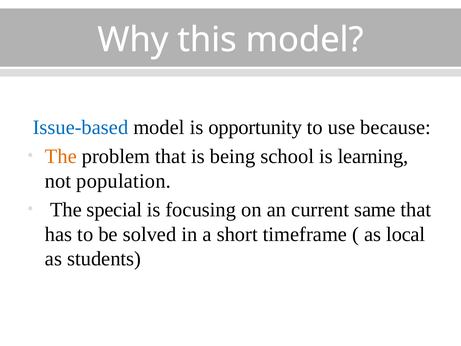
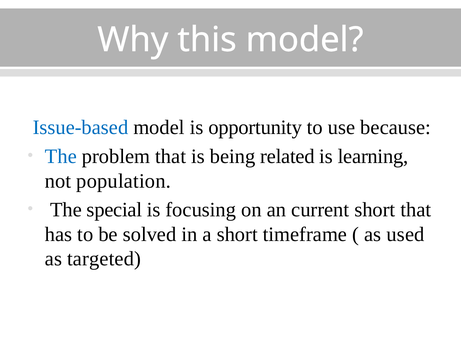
The colour: orange -> blue (61, 156)
school: school -> related (287, 156)
current same: same -> short (375, 209)
local: local -> used (405, 234)
students: students -> targeted (104, 259)
